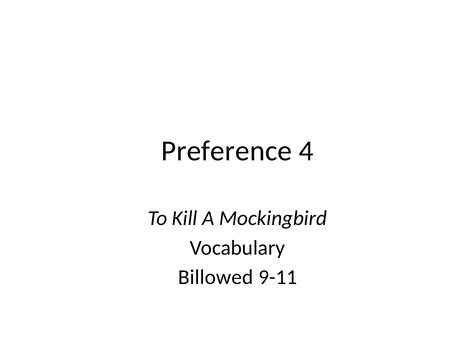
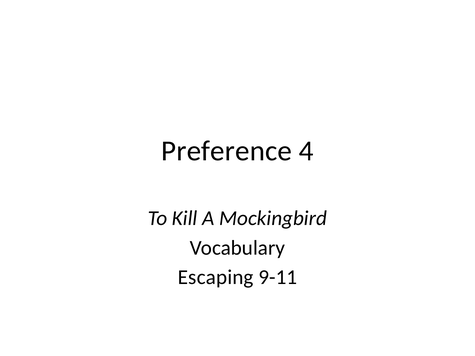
Billowed: Billowed -> Escaping (216, 278)
